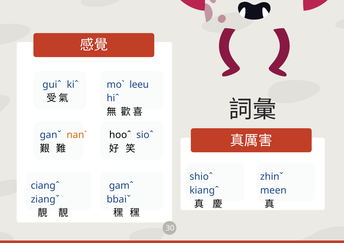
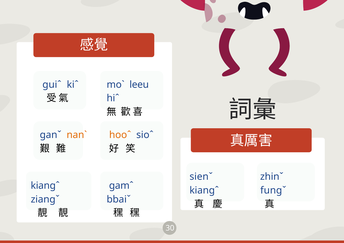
hooˆ colour: black -> orange (120, 135)
shioˆ: shioˆ -> sienˇ (201, 177)
ciangˆ: ciangˆ -> kiangˆ (45, 186)
meen: meen -> fungˇ (273, 191)
